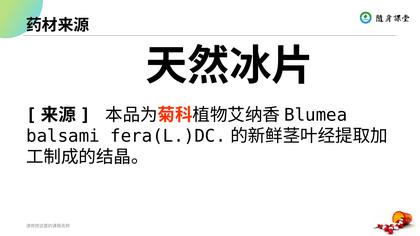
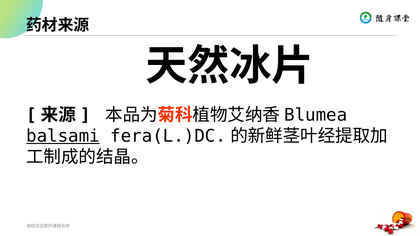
balsami underline: none -> present (63, 136)
